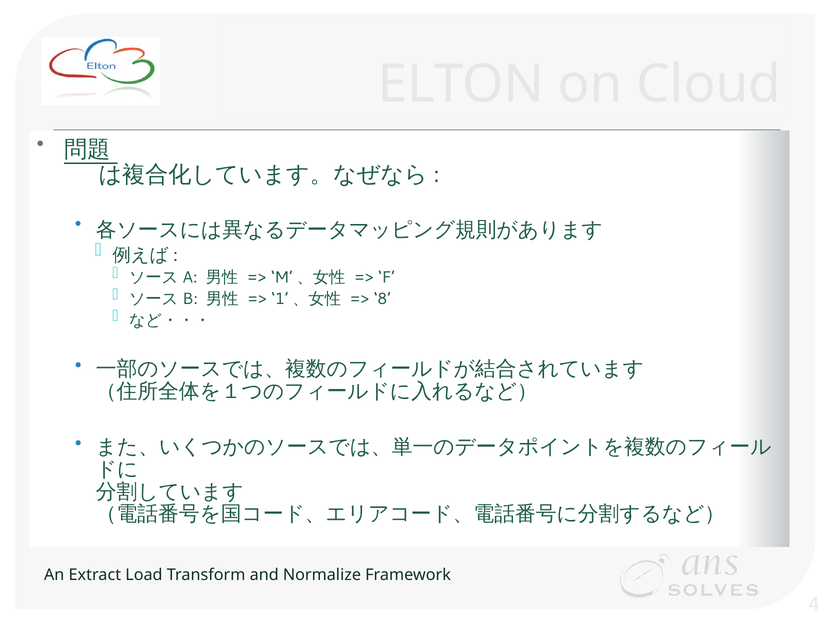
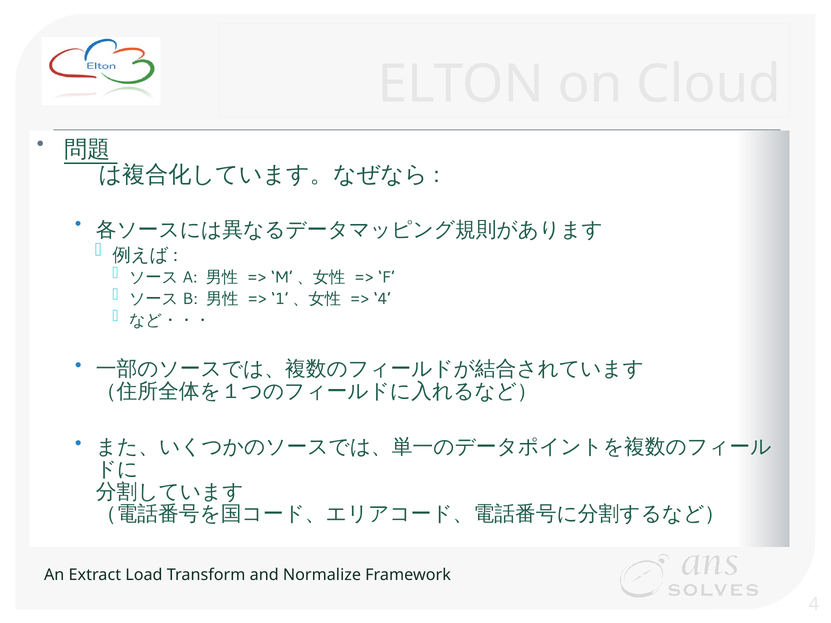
8: 8 -> 4 (382, 299)
